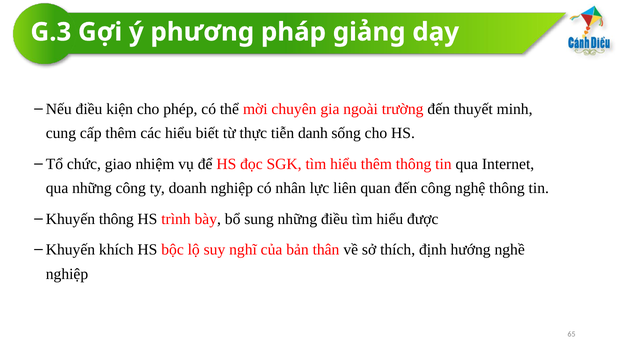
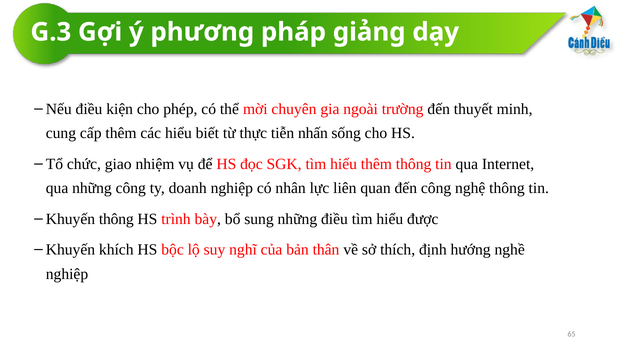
danh: danh -> nhấn (313, 133)
